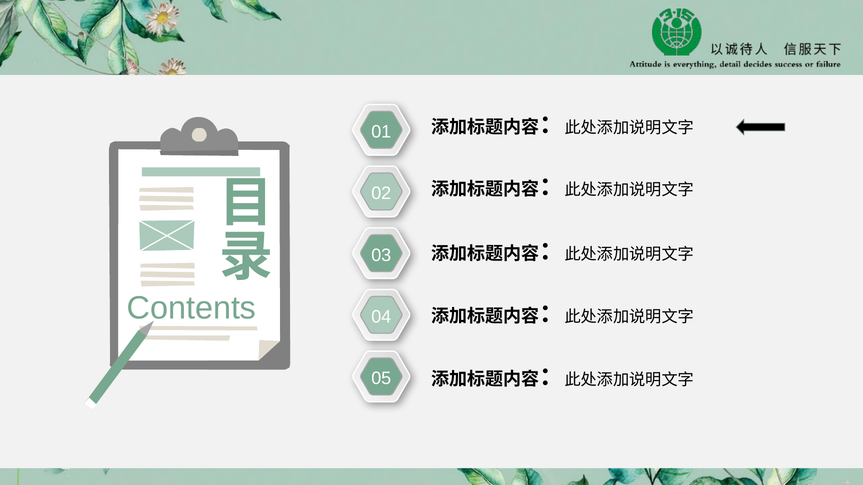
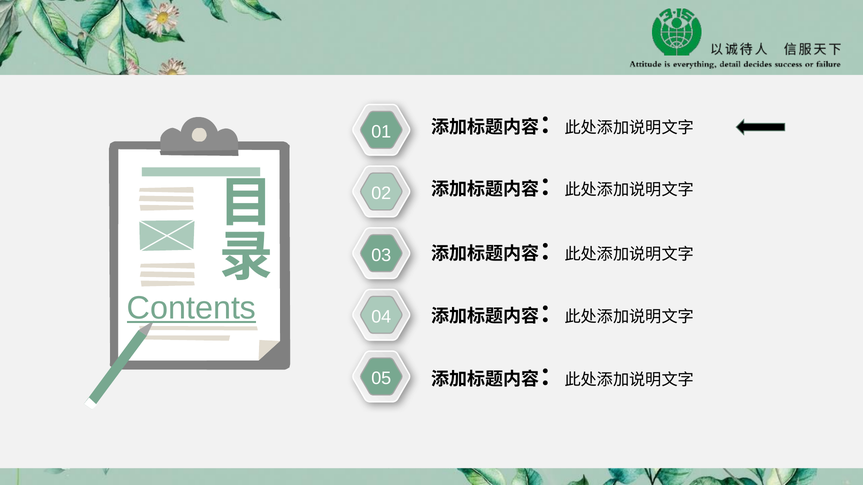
Contents underline: none -> present (191, 308)
